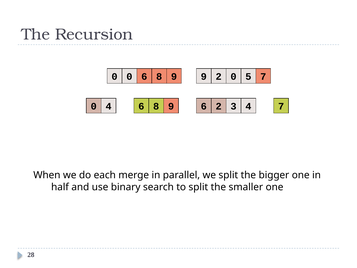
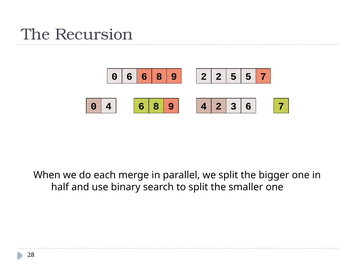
0 0: 0 -> 6 (129, 77)
9 9: 9 -> 2 (204, 77)
2 0: 0 -> 5 (234, 77)
4 6: 6 -> 4 (204, 106)
3 4: 4 -> 6 (248, 106)
